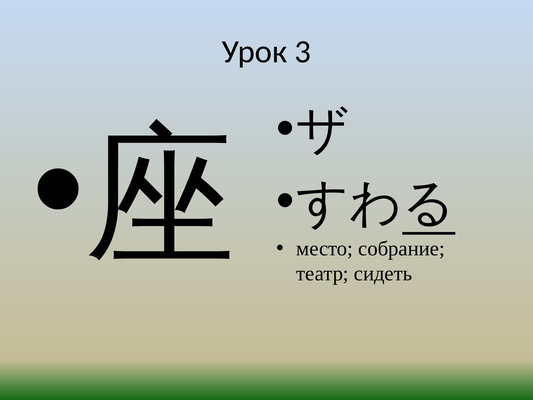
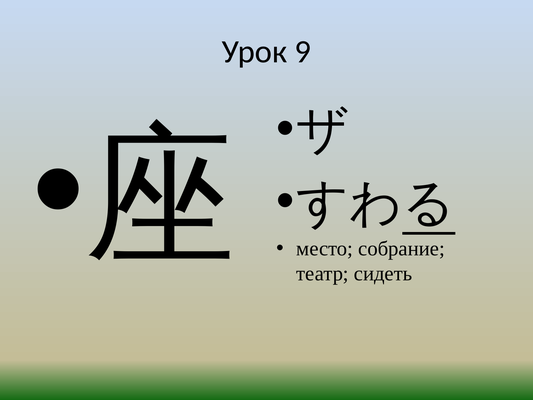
3: 3 -> 9 (303, 52)
